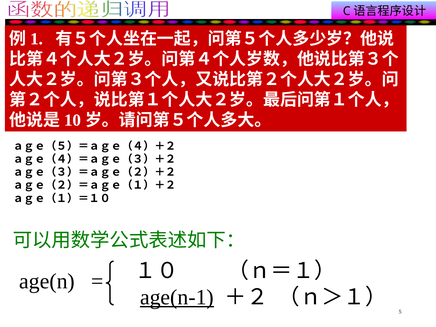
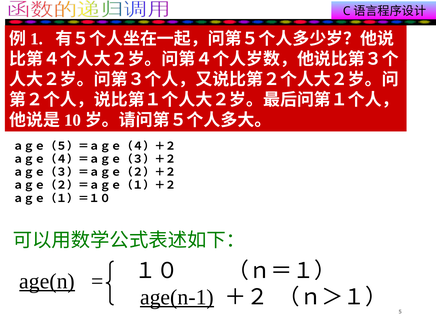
age(n underline: none -> present (47, 281)
